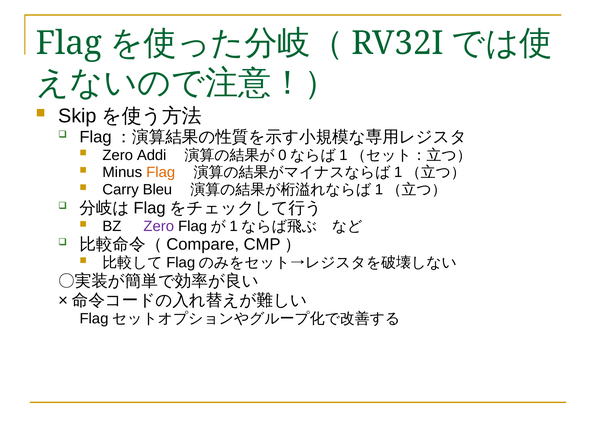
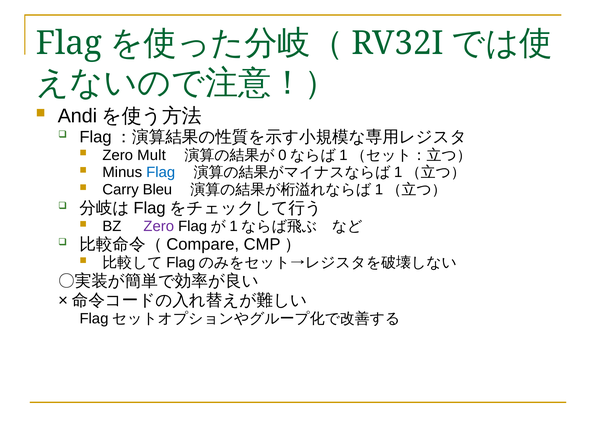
Skip: Skip -> Andi (78, 116)
Addi: Addi -> Mult (152, 155)
Flag colour: orange -> blue (161, 172)
